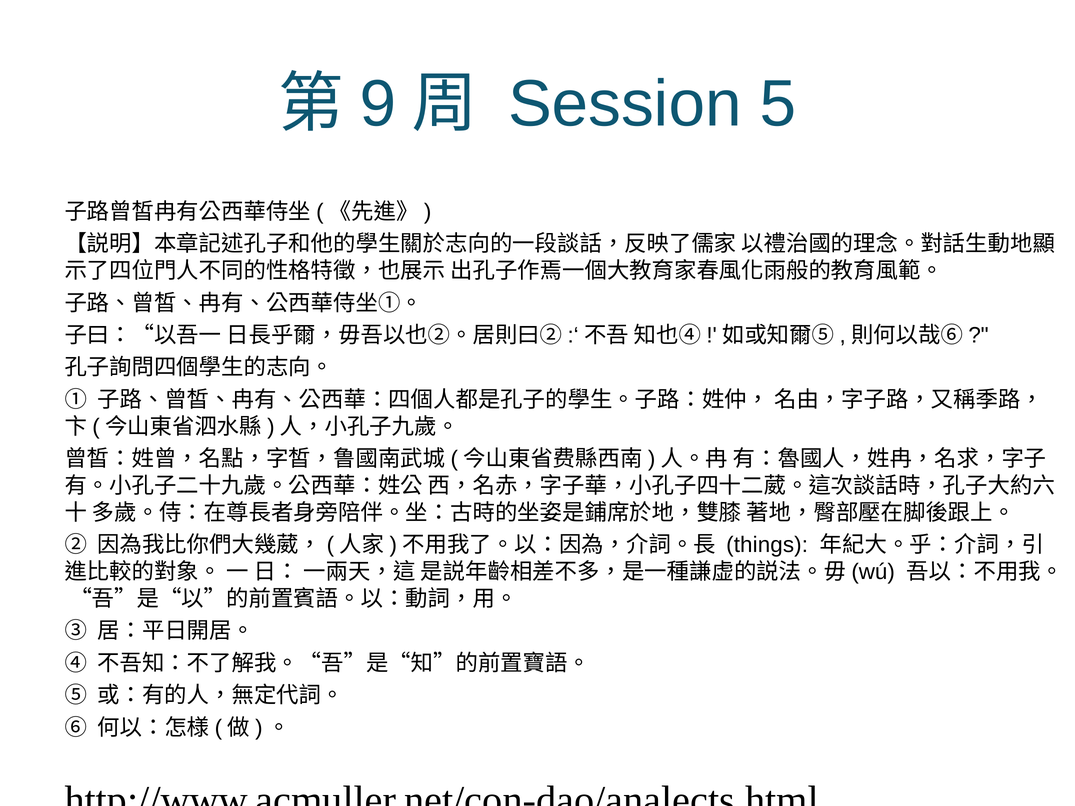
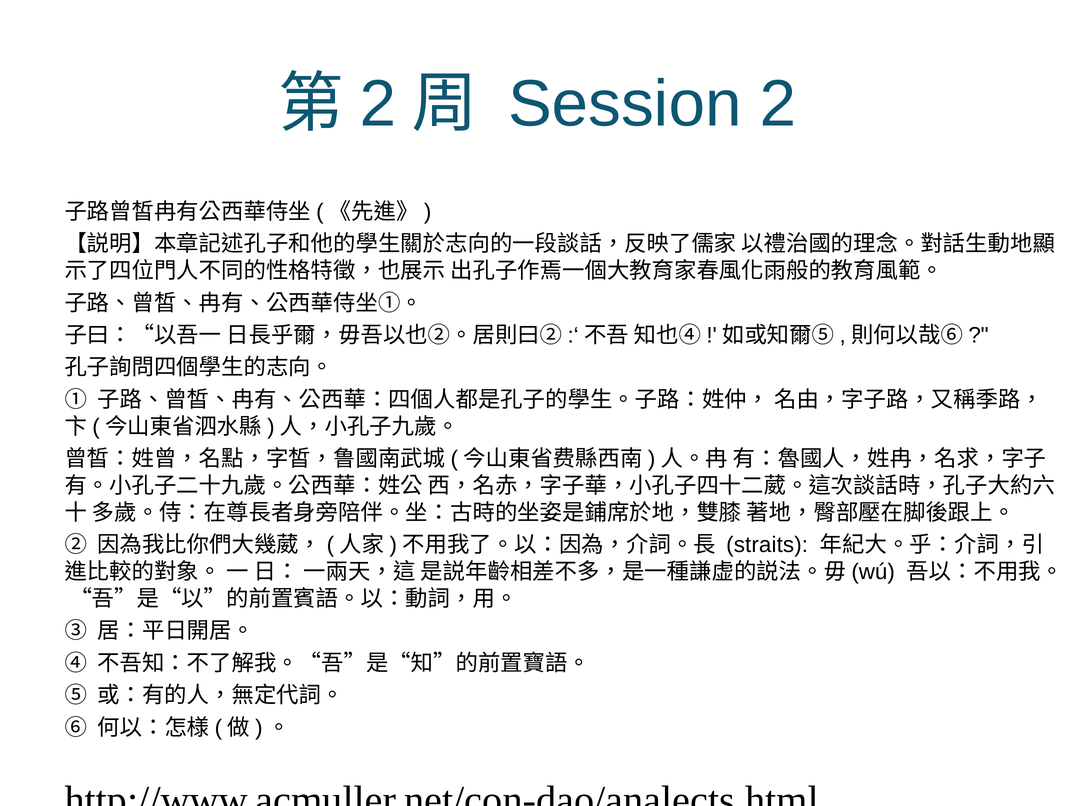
9: 9 -> 2 (378, 104)
Session 5: 5 -> 2 (778, 104)
things: things -> straits (767, 545)
